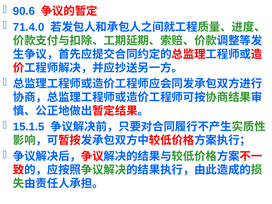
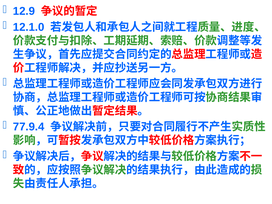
90.6: 90.6 -> 12.9 (24, 11)
71.4.0: 71.4.0 -> 12.1.0 (29, 27)
15.1.5: 15.1.5 -> 77.9.4 (29, 127)
